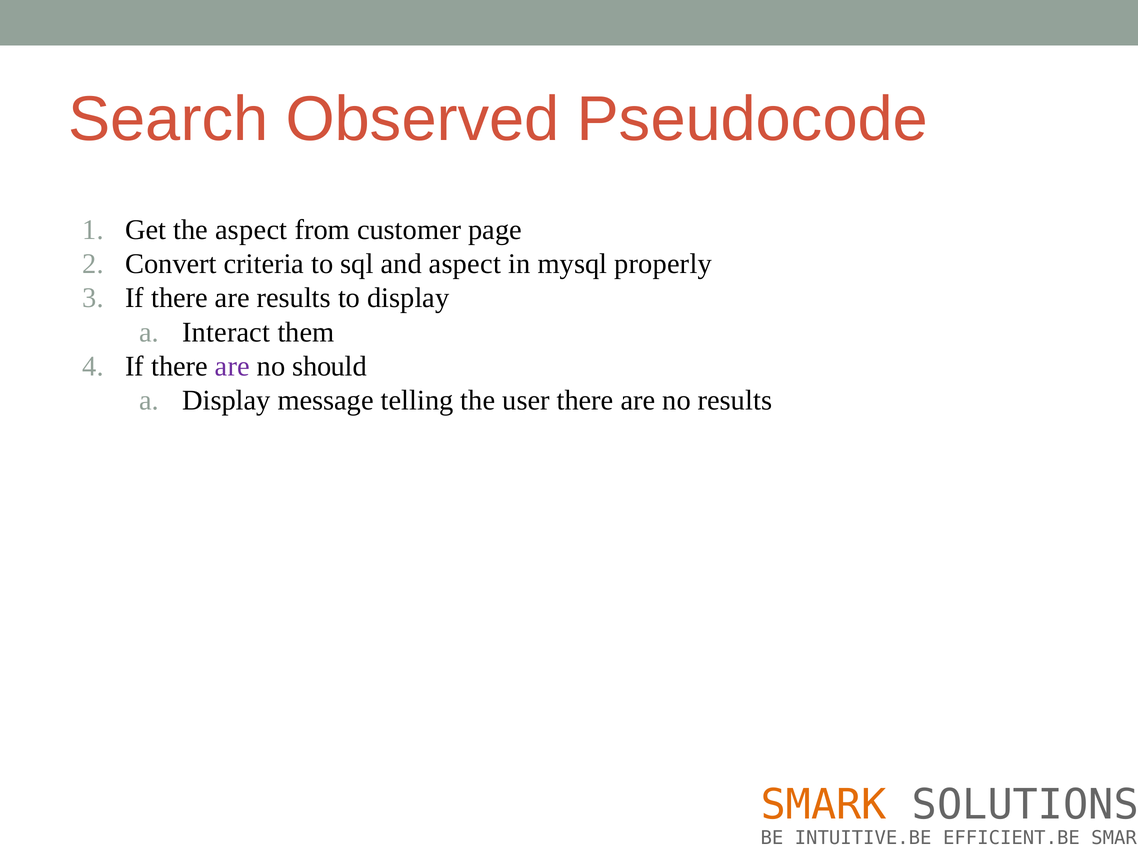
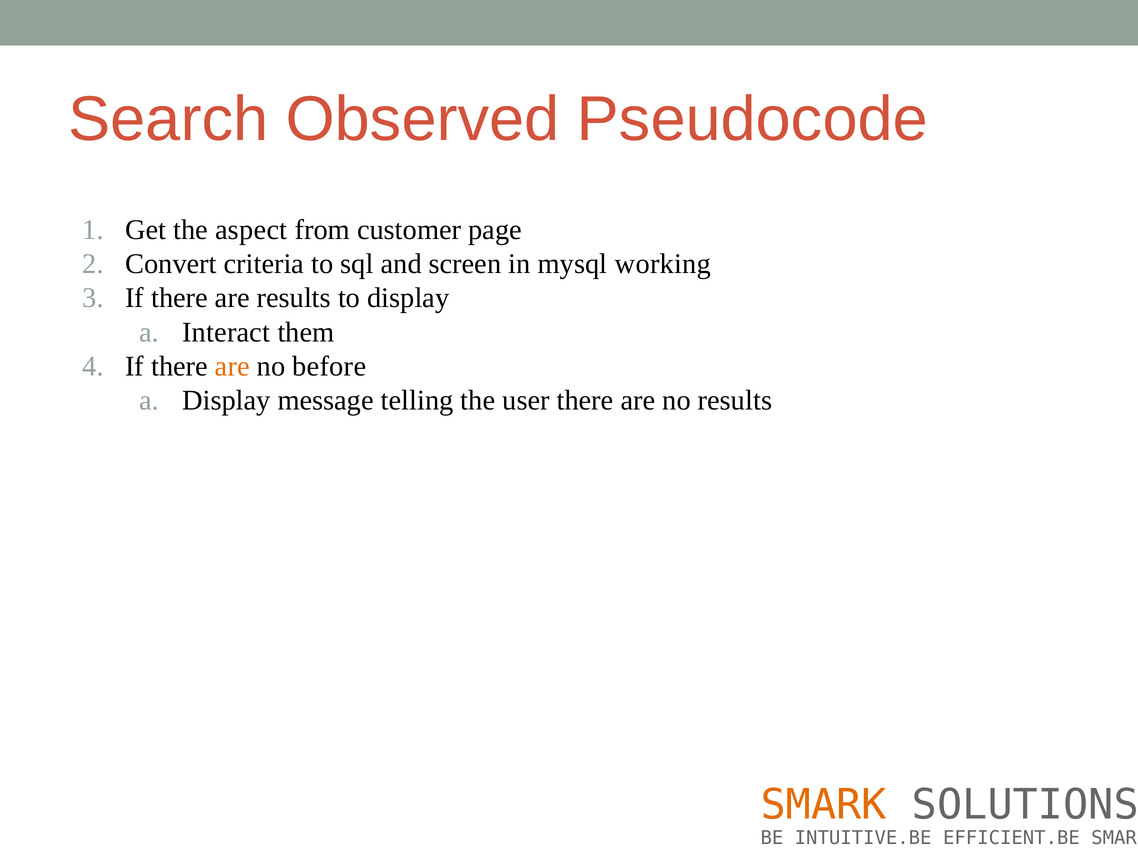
and aspect: aspect -> screen (465, 264)
properly: properly -> working (663, 264)
are colour: purple -> orange (232, 366)
should: should -> before (329, 366)
